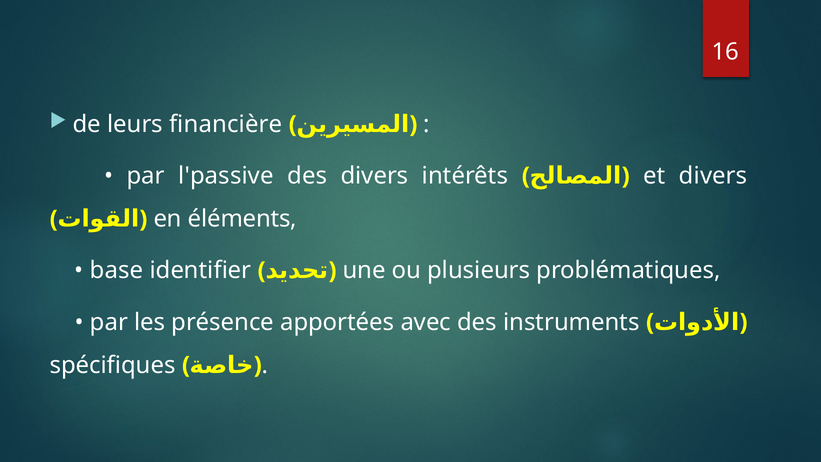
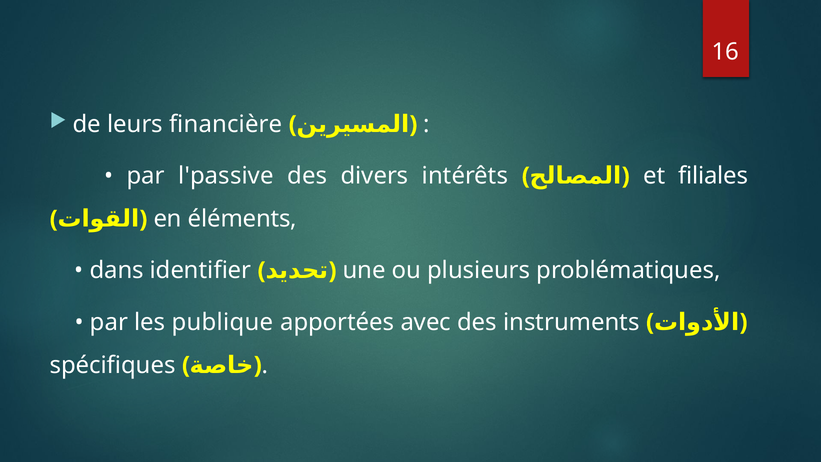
et divers: divers -> filiales (713, 176)
base: base -> dans (117, 270)
présence: présence -> publique (223, 322)
